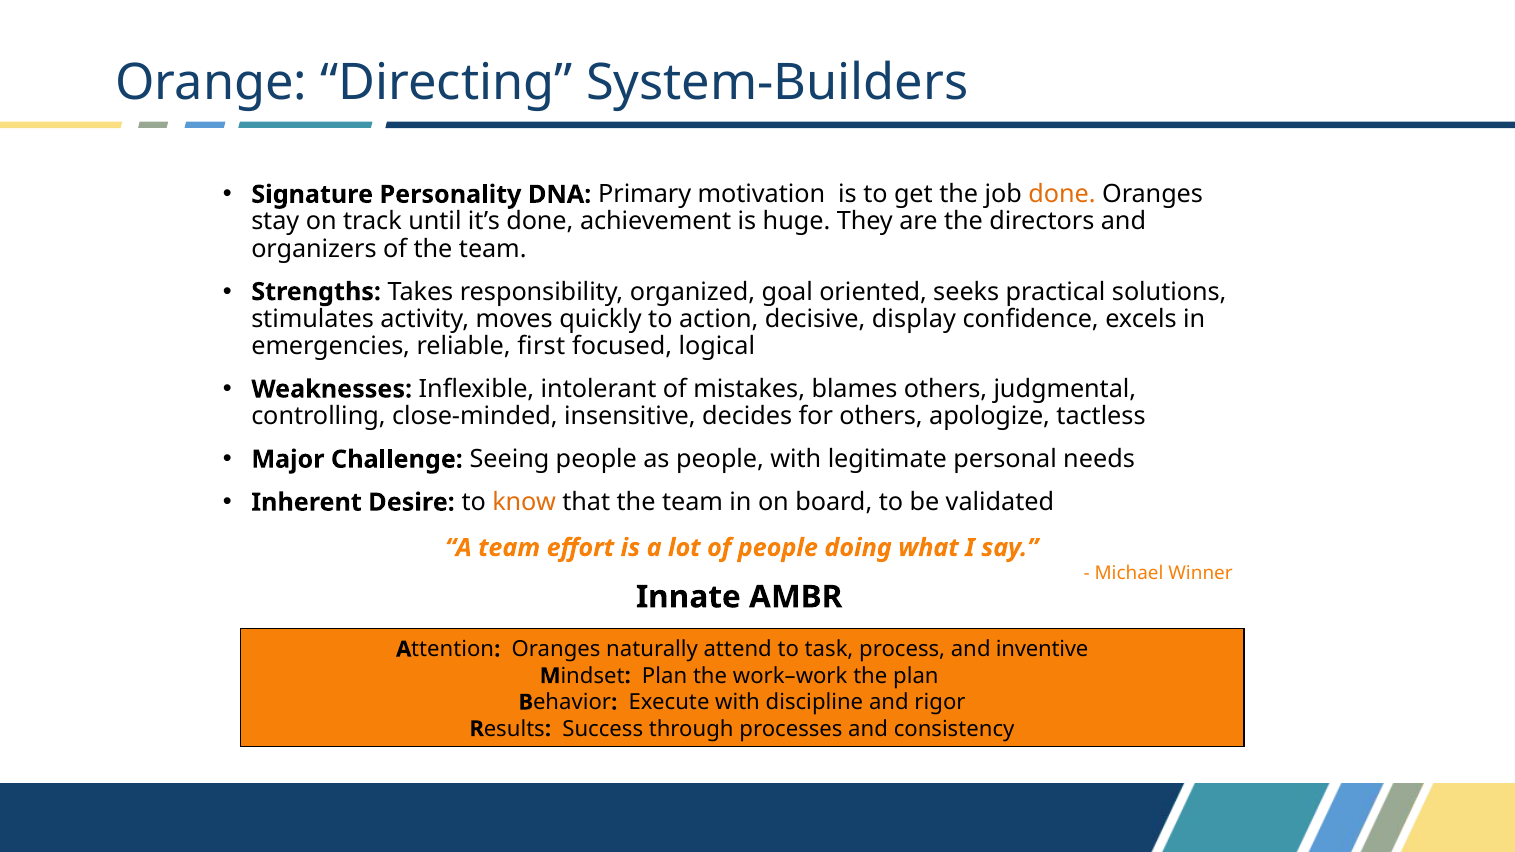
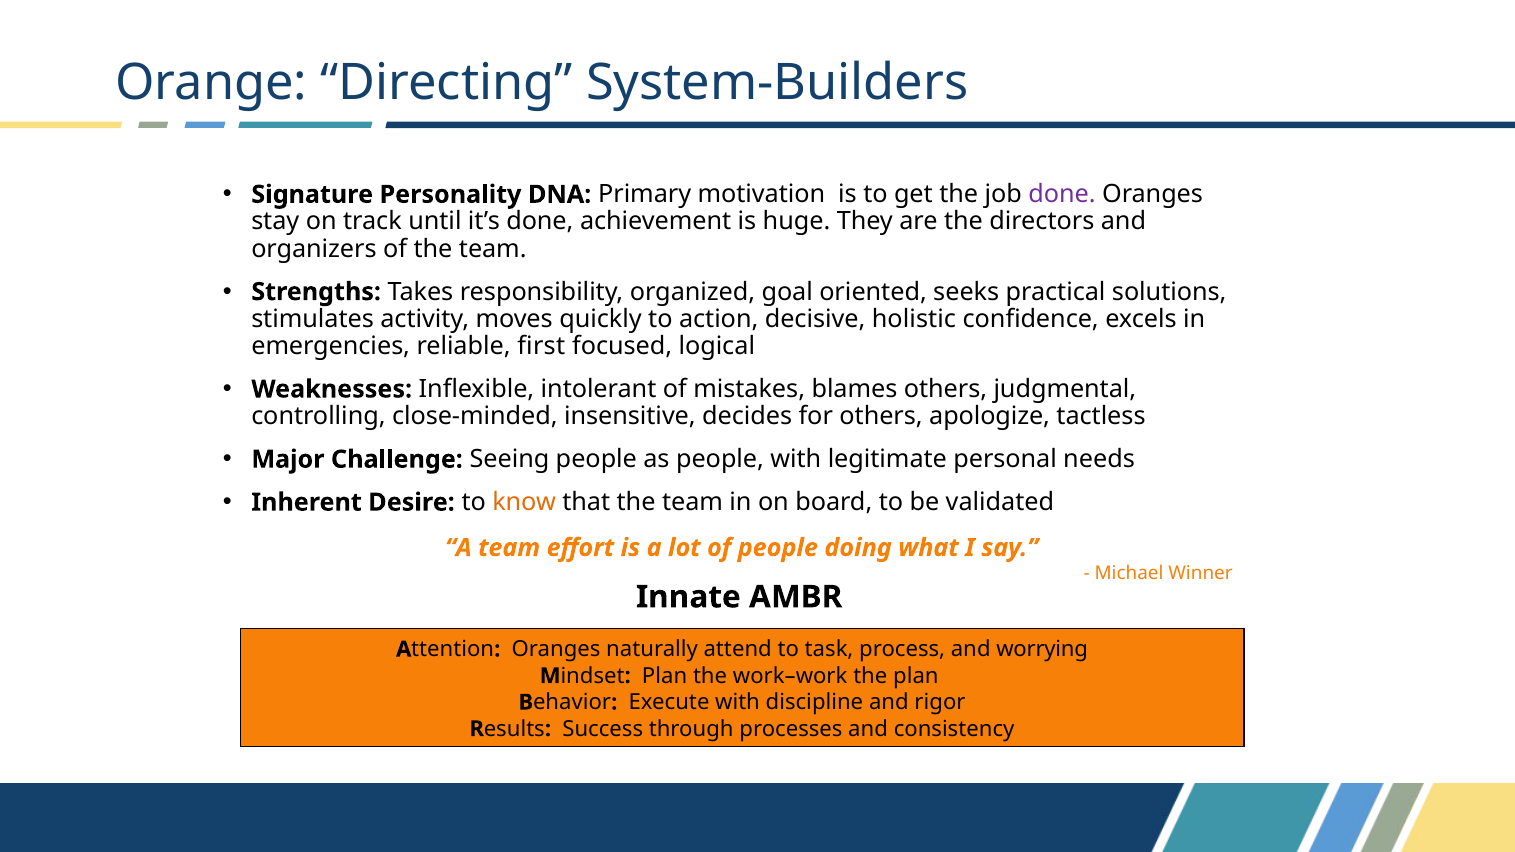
done colour: orange -> purple (1062, 194)
display: display -> holistic (914, 319)
inventive: inventive -> worrying (1042, 649)
